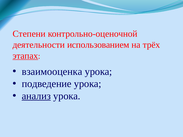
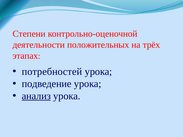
использованием: использованием -> положительных (98, 45)
этапах underline: present -> none (25, 56)
взаимооценка: взаимооценка -> потребностей (52, 72)
